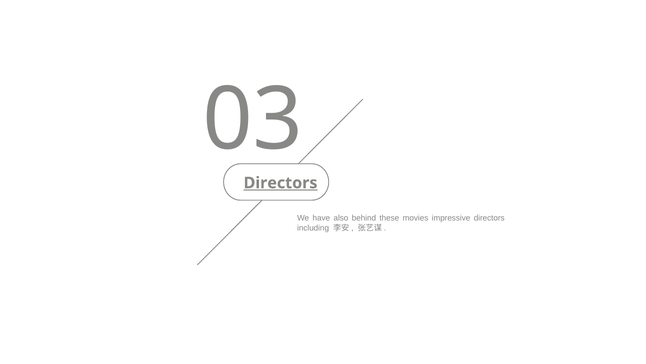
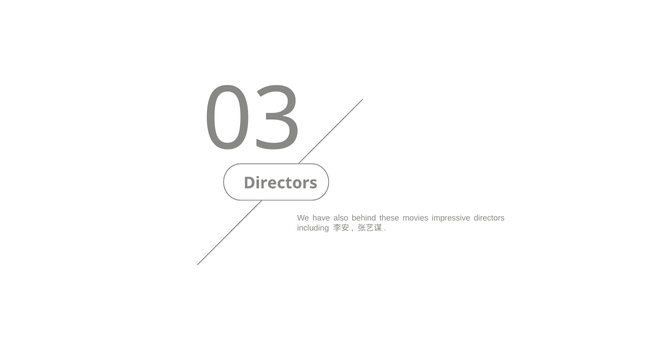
Directors underline: present -> none (280, 183)
